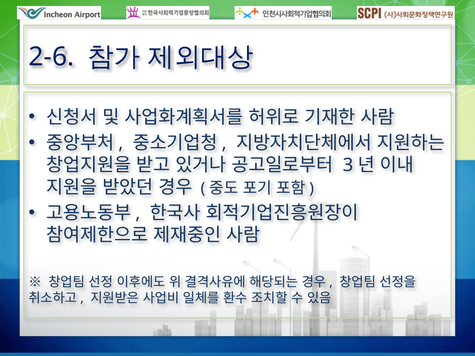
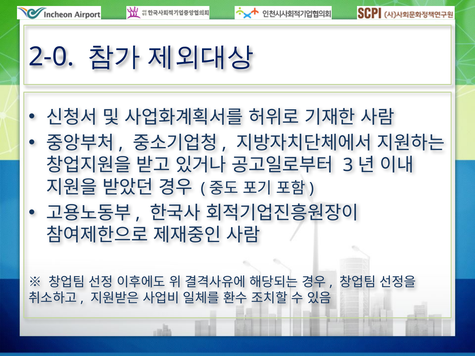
2-6: 2-6 -> 2-0 (51, 57)
